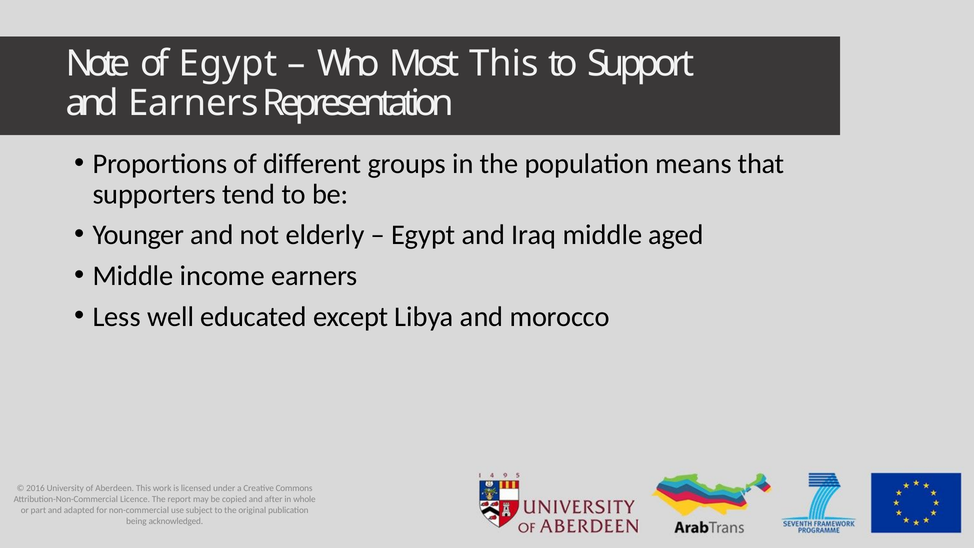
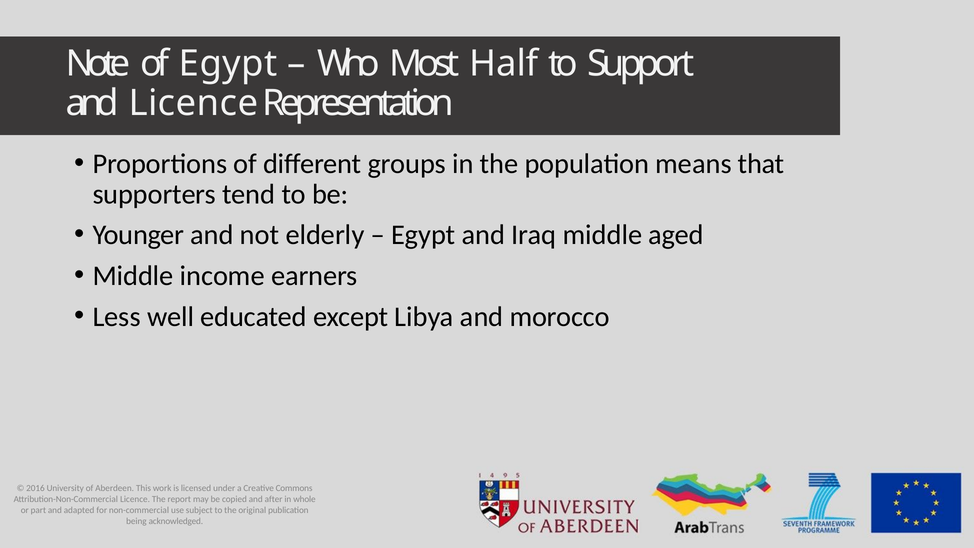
Most This: This -> Half (504, 64)
and Earners: Earners -> Licence (193, 103)
